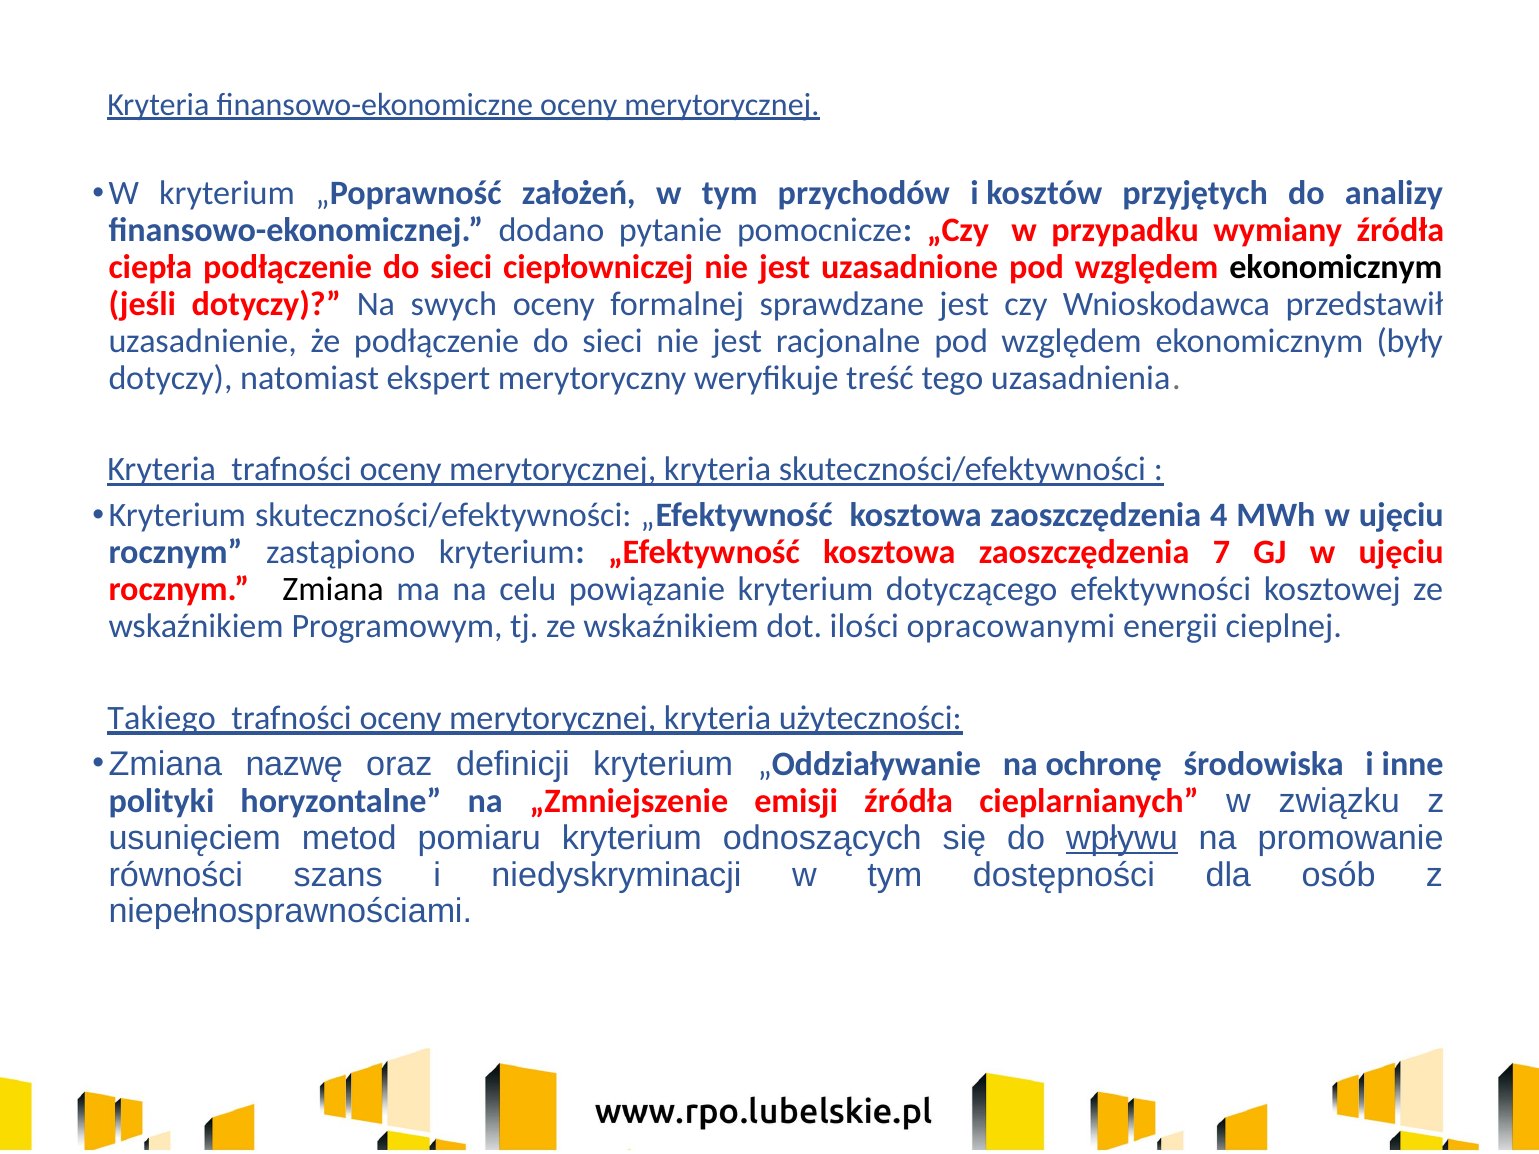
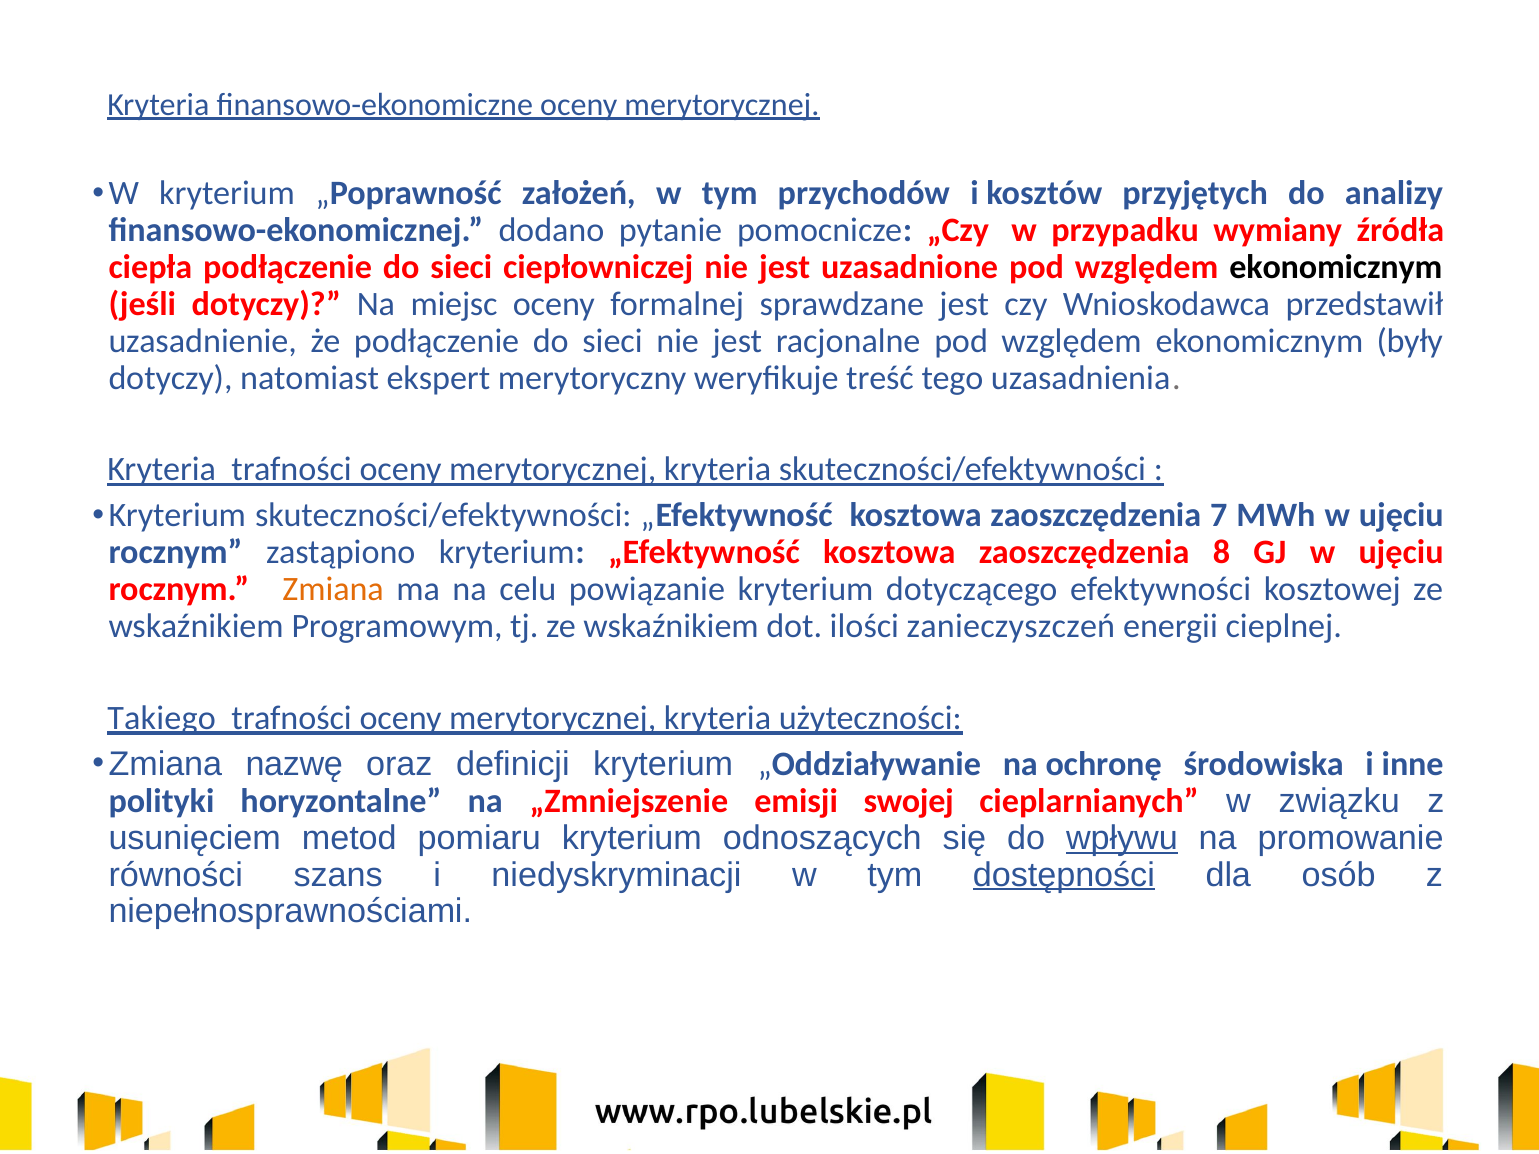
swych: swych -> miejsc (454, 304)
4: 4 -> 7 (1219, 516)
7: 7 -> 8 (1222, 553)
Zmiana colour: black -> orange (333, 590)
opracowanymi: opracowanymi -> zanieczyszczeń (1011, 626)
emisji źródła: źródła -> swojej (909, 801)
dostępności underline: none -> present (1064, 875)
